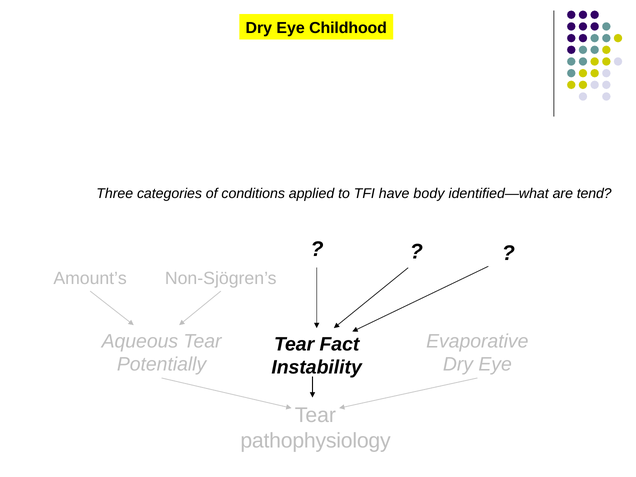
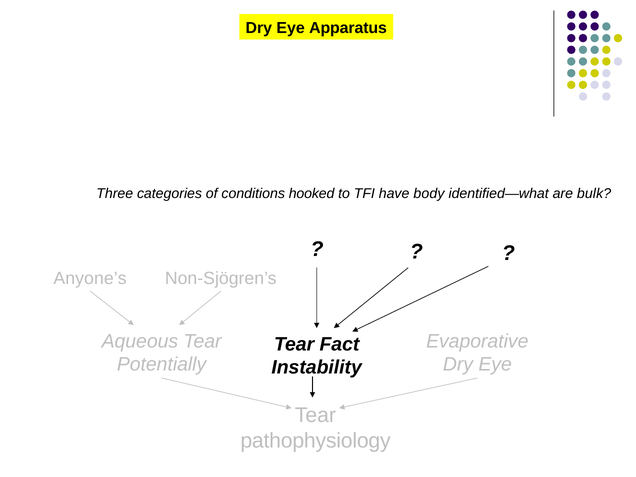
Childhood: Childhood -> Apparatus (348, 28)
applied: applied -> hooked (312, 194)
tend: tend -> bulk (594, 194)
Amount’s: Amount’s -> Anyone’s (90, 279)
